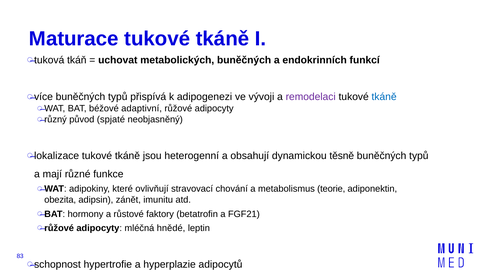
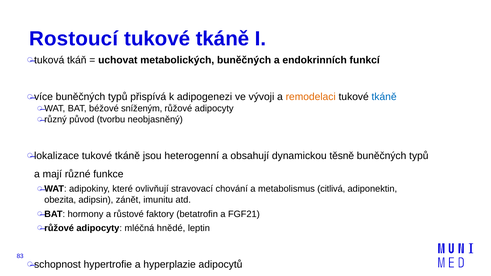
Maturace: Maturace -> Rostoucí (74, 39)
remodelaci colour: purple -> orange (311, 97)
adaptivní: adaptivní -> sníženým (142, 109)
spjaté: spjaté -> tvorbu (111, 120)
teorie: teorie -> citlivá (331, 189)
